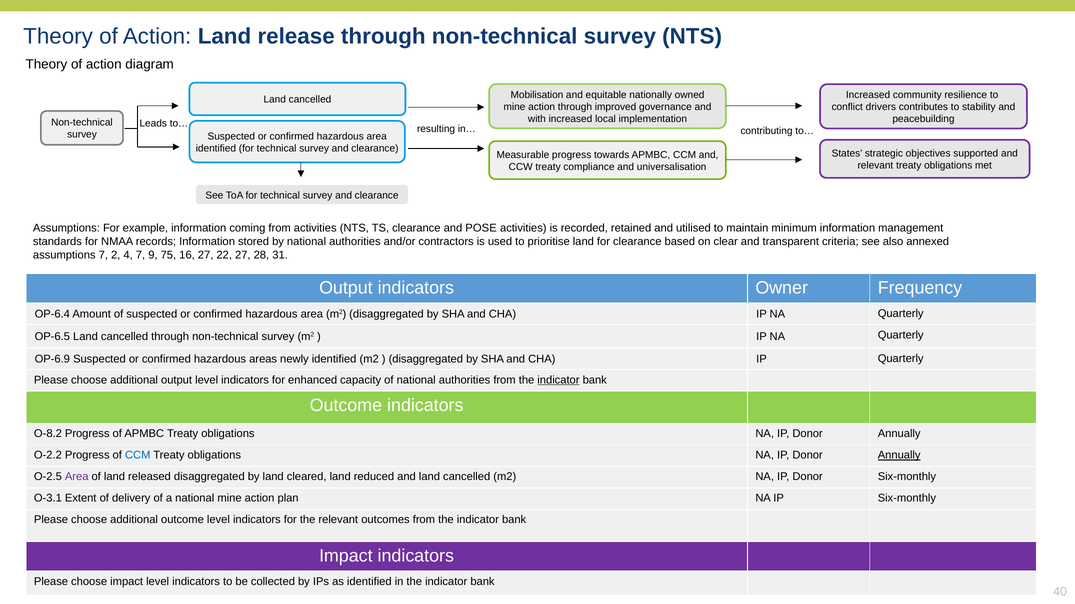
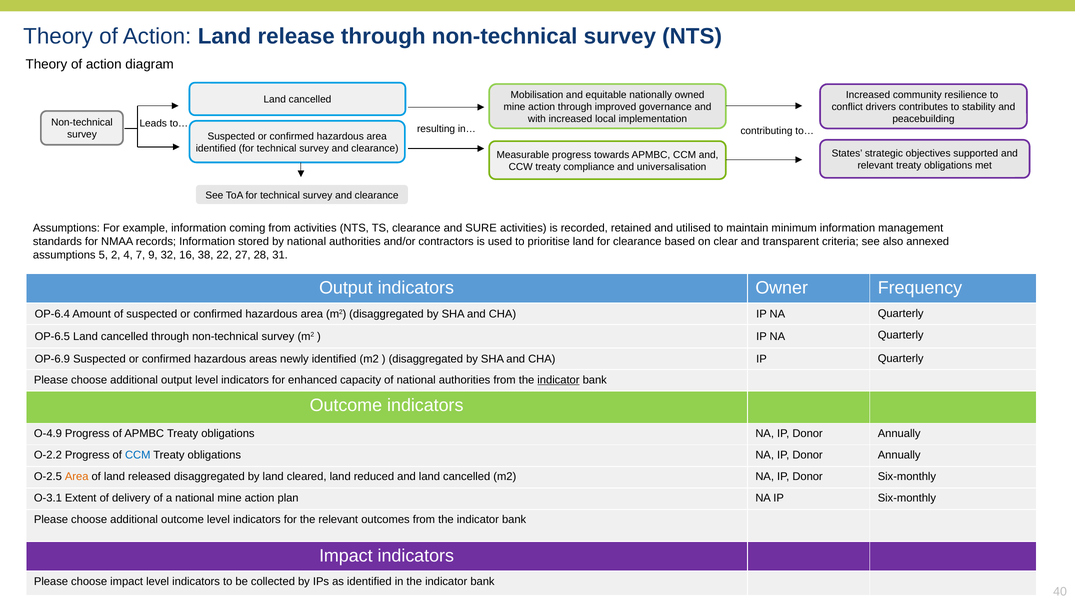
POSE: POSE -> SURE (481, 228)
assumptions 7: 7 -> 5 (103, 255)
75: 75 -> 32 (168, 255)
16 27: 27 -> 38 (206, 255)
O-8.2: O-8.2 -> O-4.9 (48, 434)
Annually underline: present -> none (899, 456)
Area colour: purple -> orange (77, 477)
